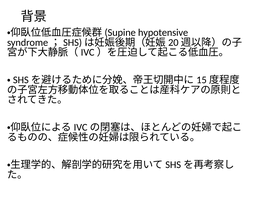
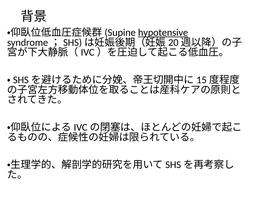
hypotensive underline: none -> present (163, 32)
